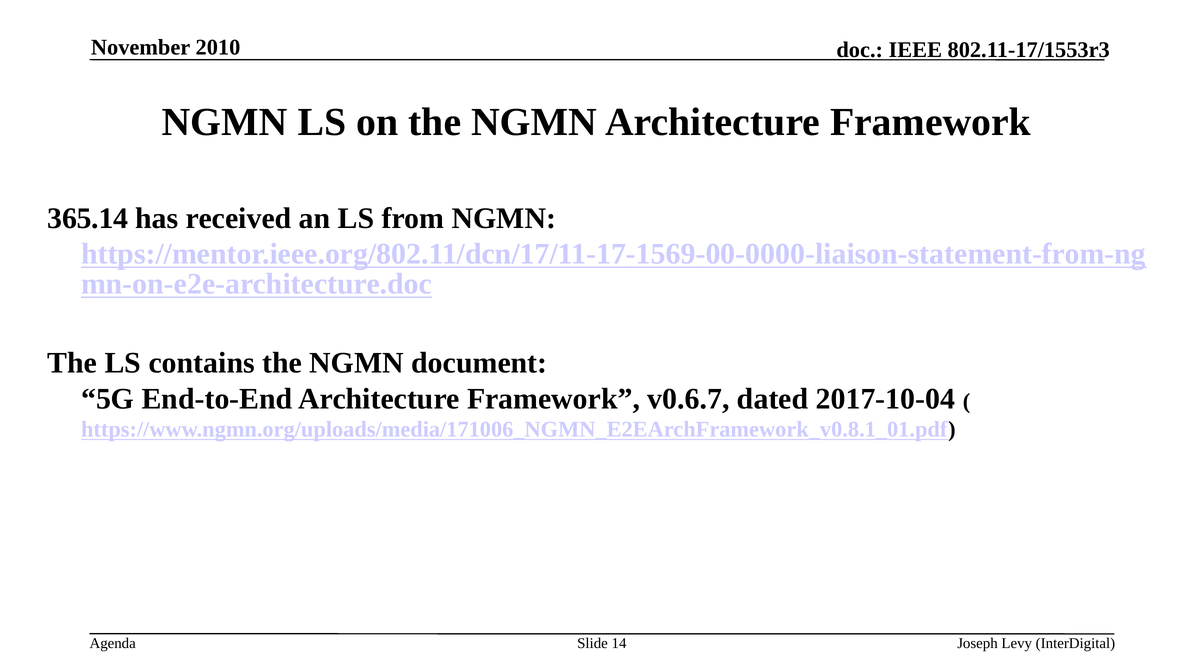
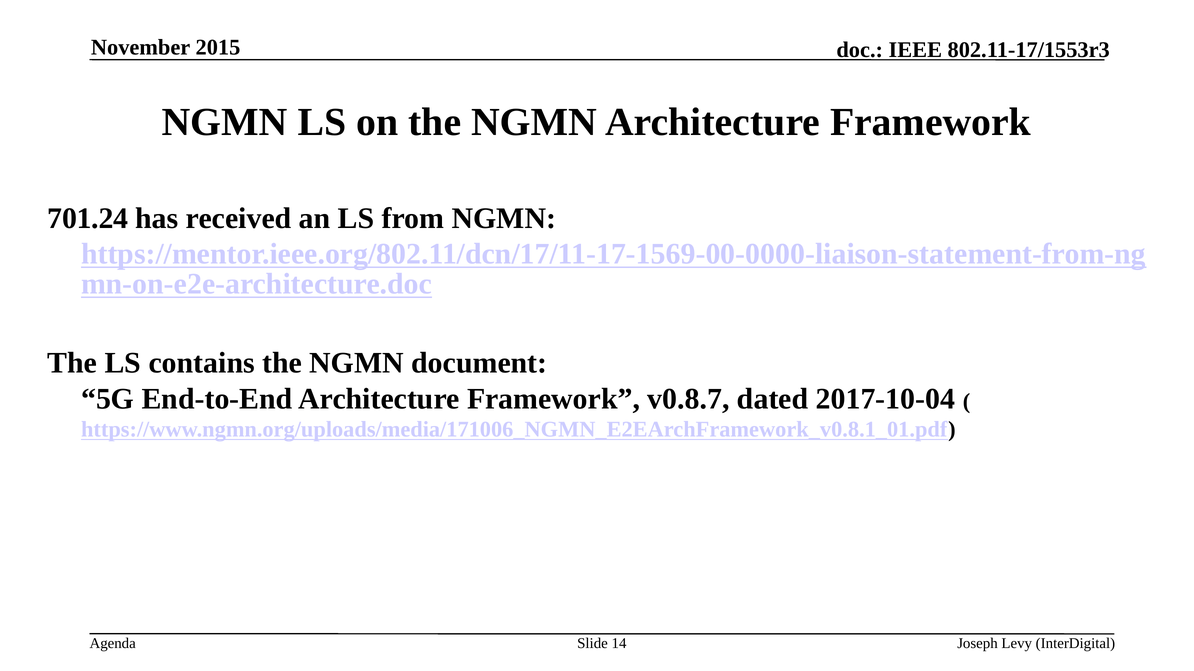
2010: 2010 -> 2015 (218, 47)
365.14: 365.14 -> 701.24 (88, 219)
v0.6.7: v0.6.7 -> v0.8.7 (688, 399)
